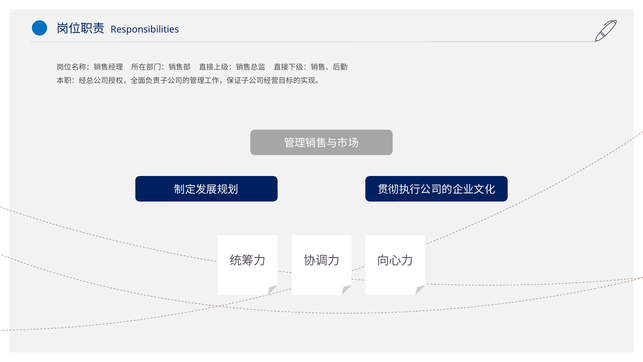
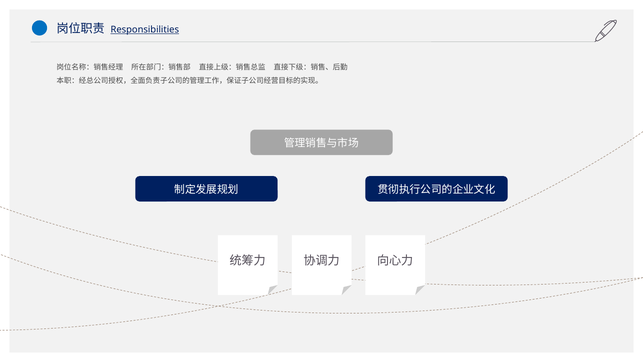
Responsibilities underline: none -> present (145, 29)
